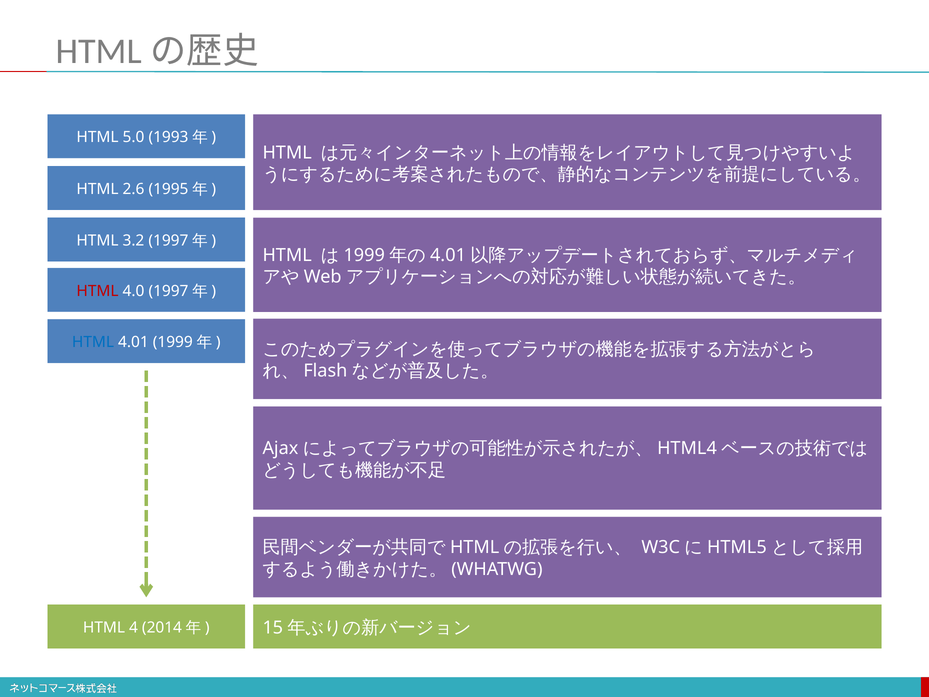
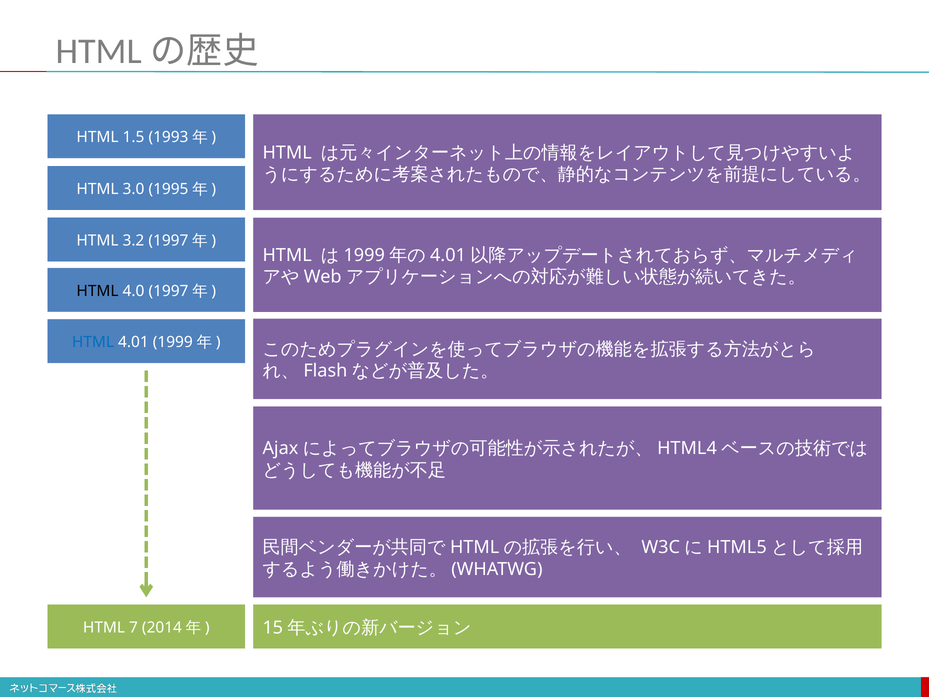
5.0: 5.0 -> 1.5 (133, 137)
2.6: 2.6 -> 3.0 (133, 189)
HTML colour: red -> black (98, 291)
4: 4 -> 7 (133, 627)
